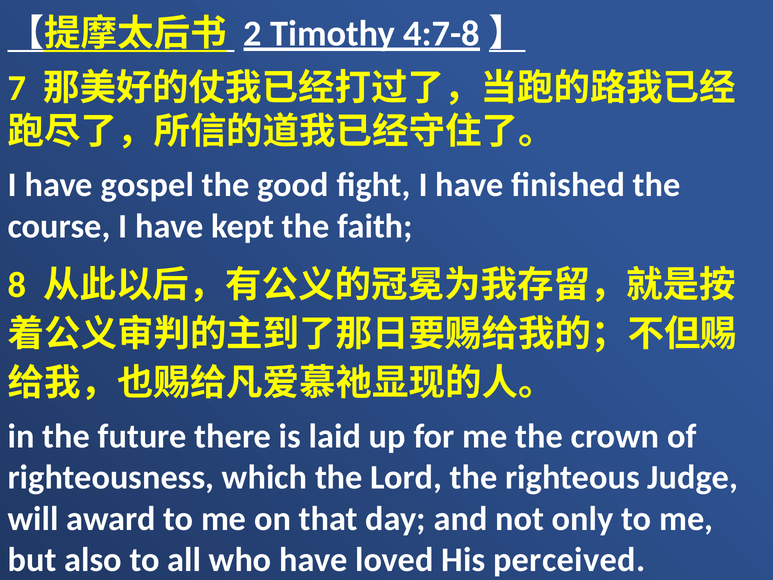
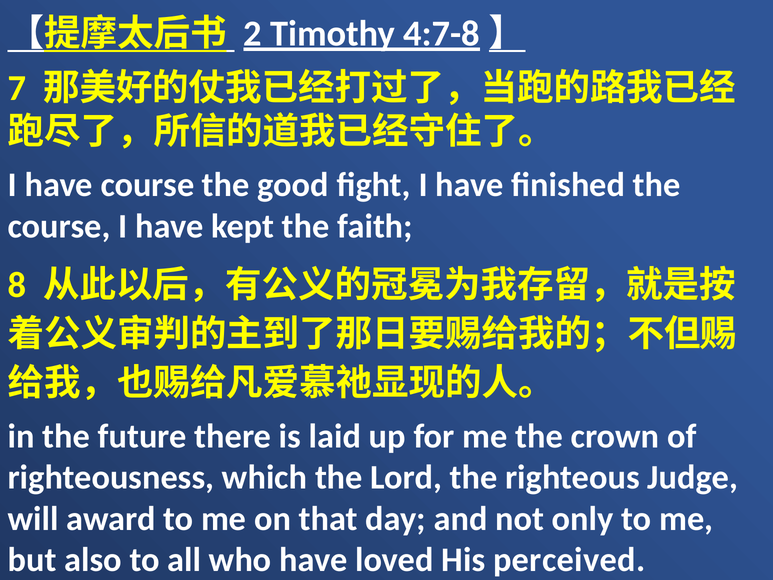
have gospel: gospel -> course (147, 185)
